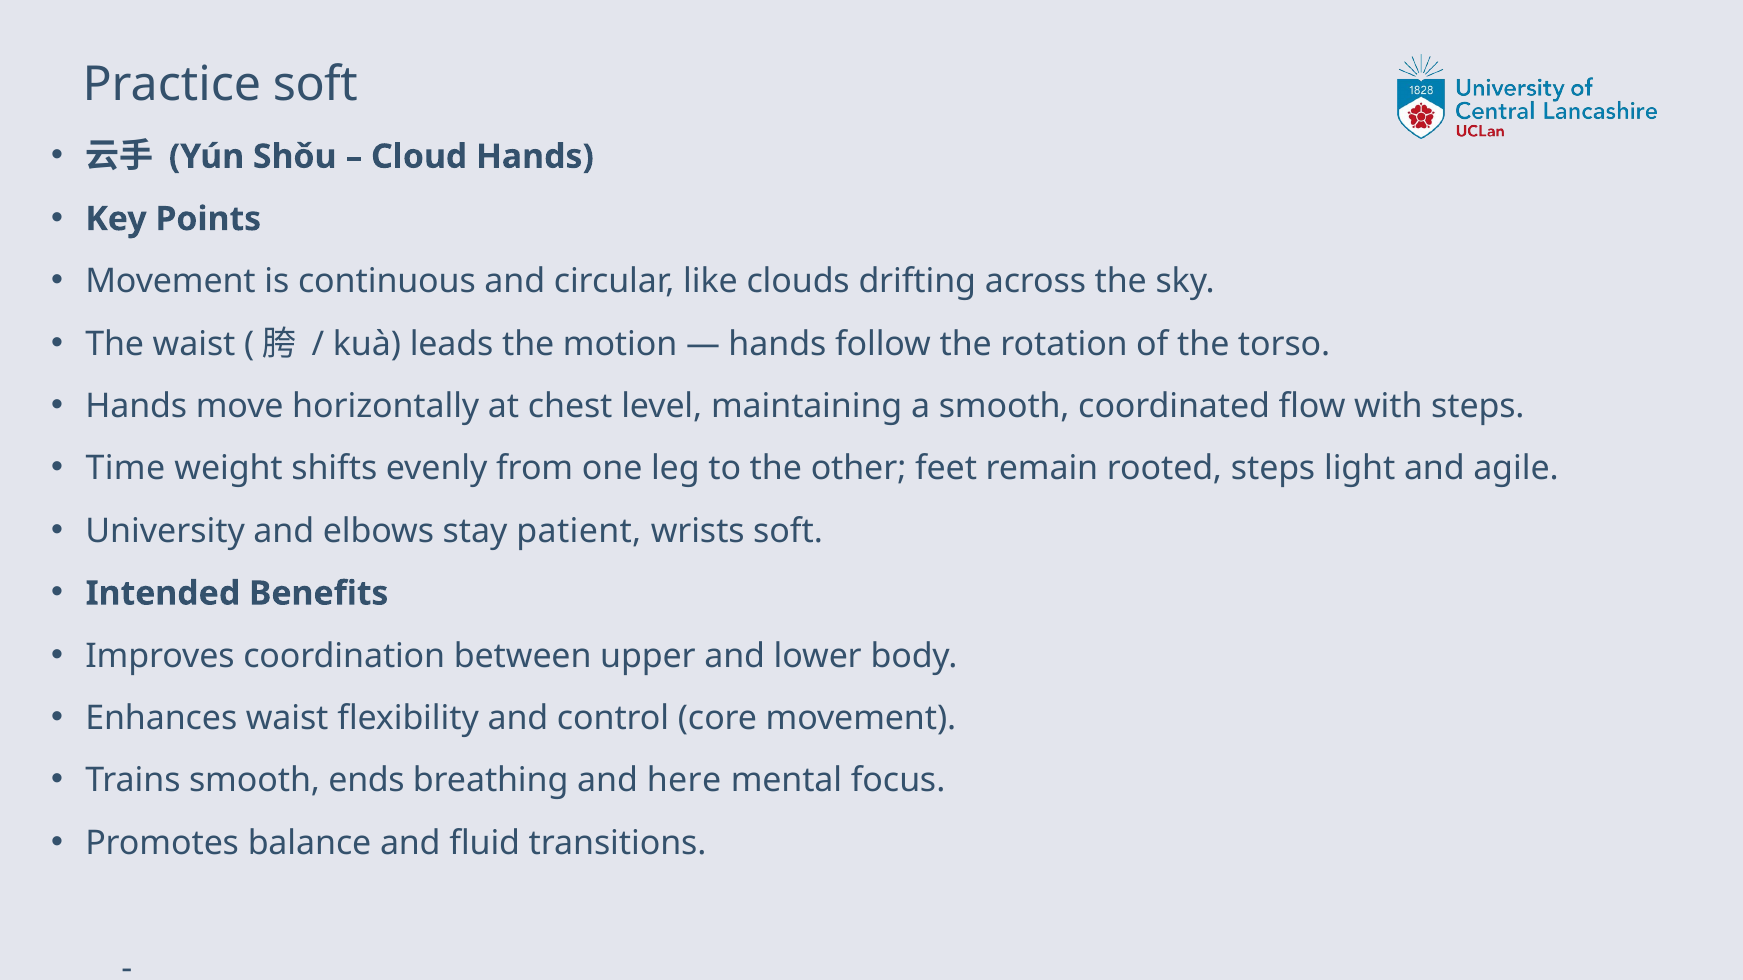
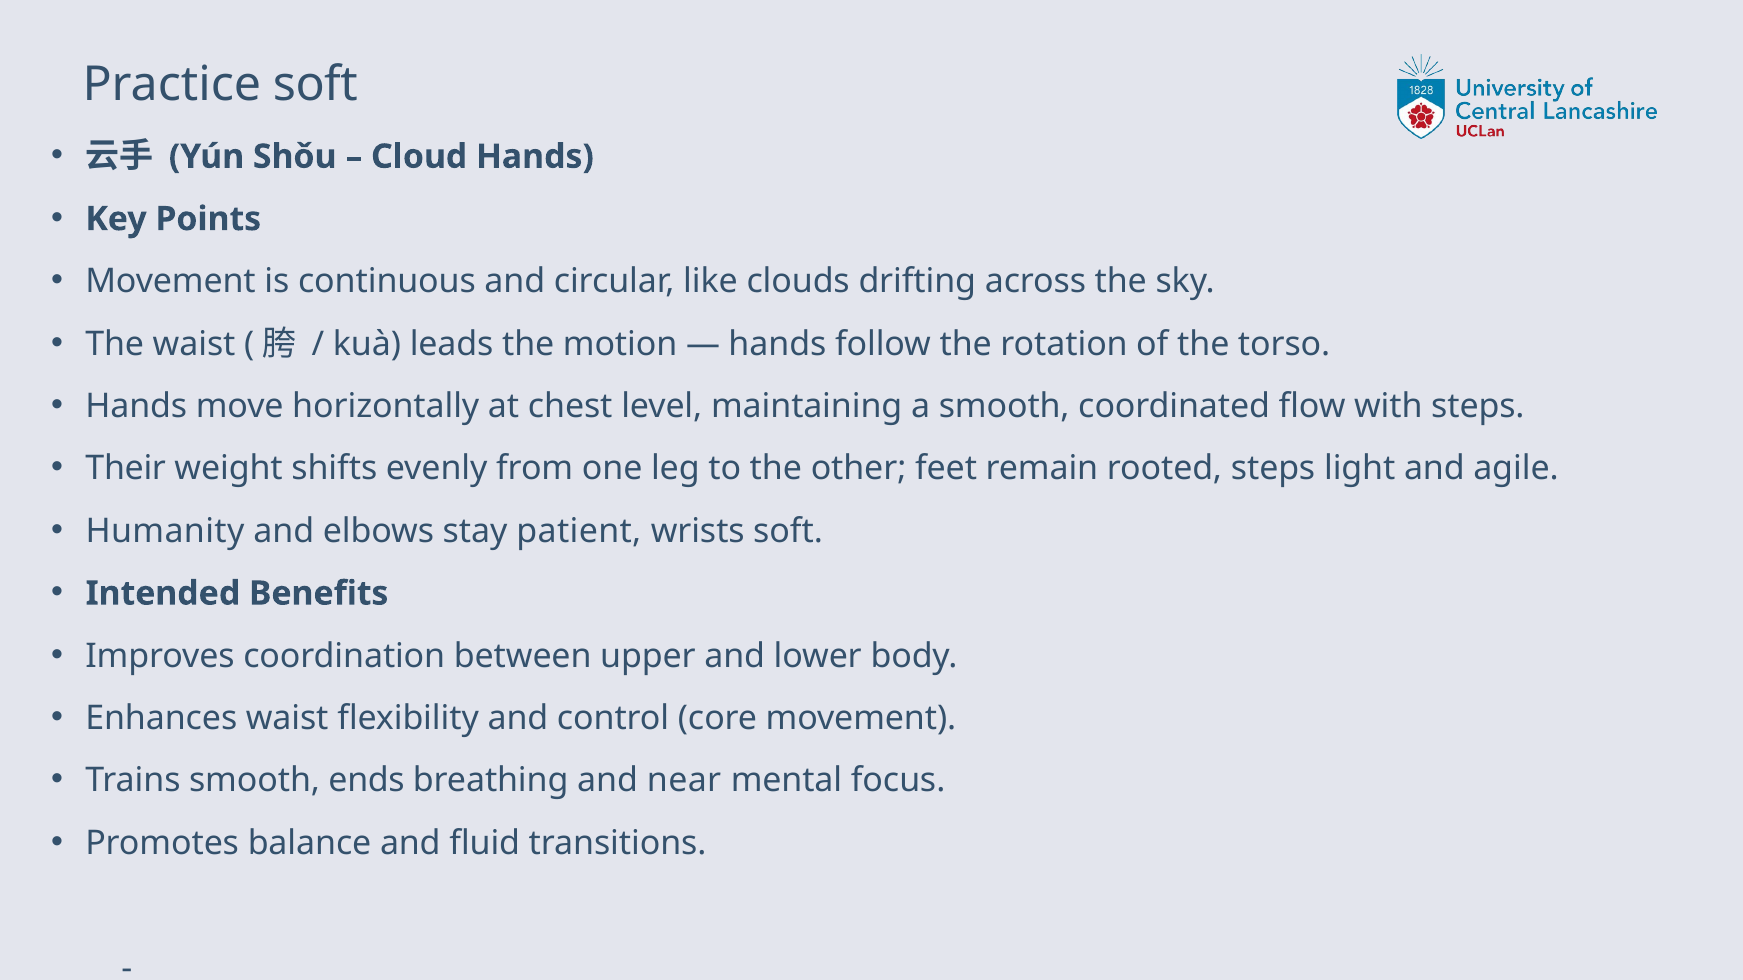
Time: Time -> Their (126, 469)
University: University -> Humanity (165, 531)
here: here -> near (684, 781)
